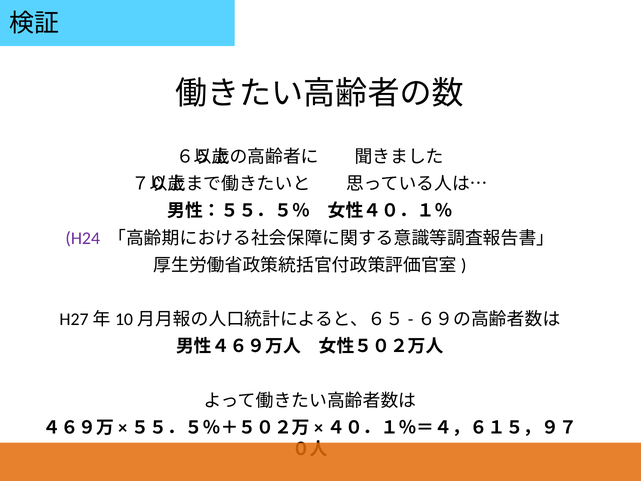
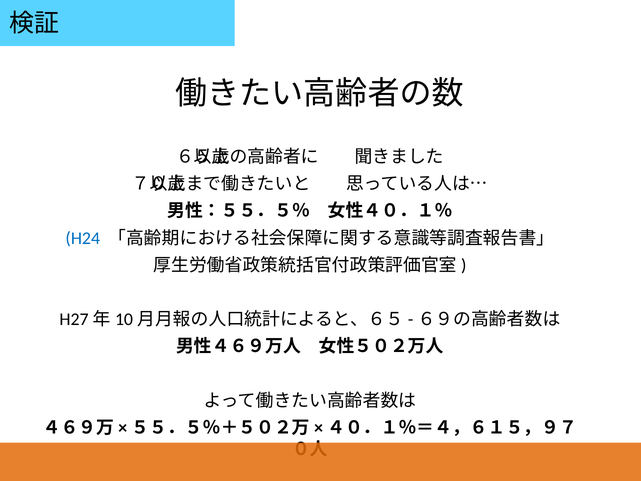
H24 colour: purple -> blue (83, 238)
